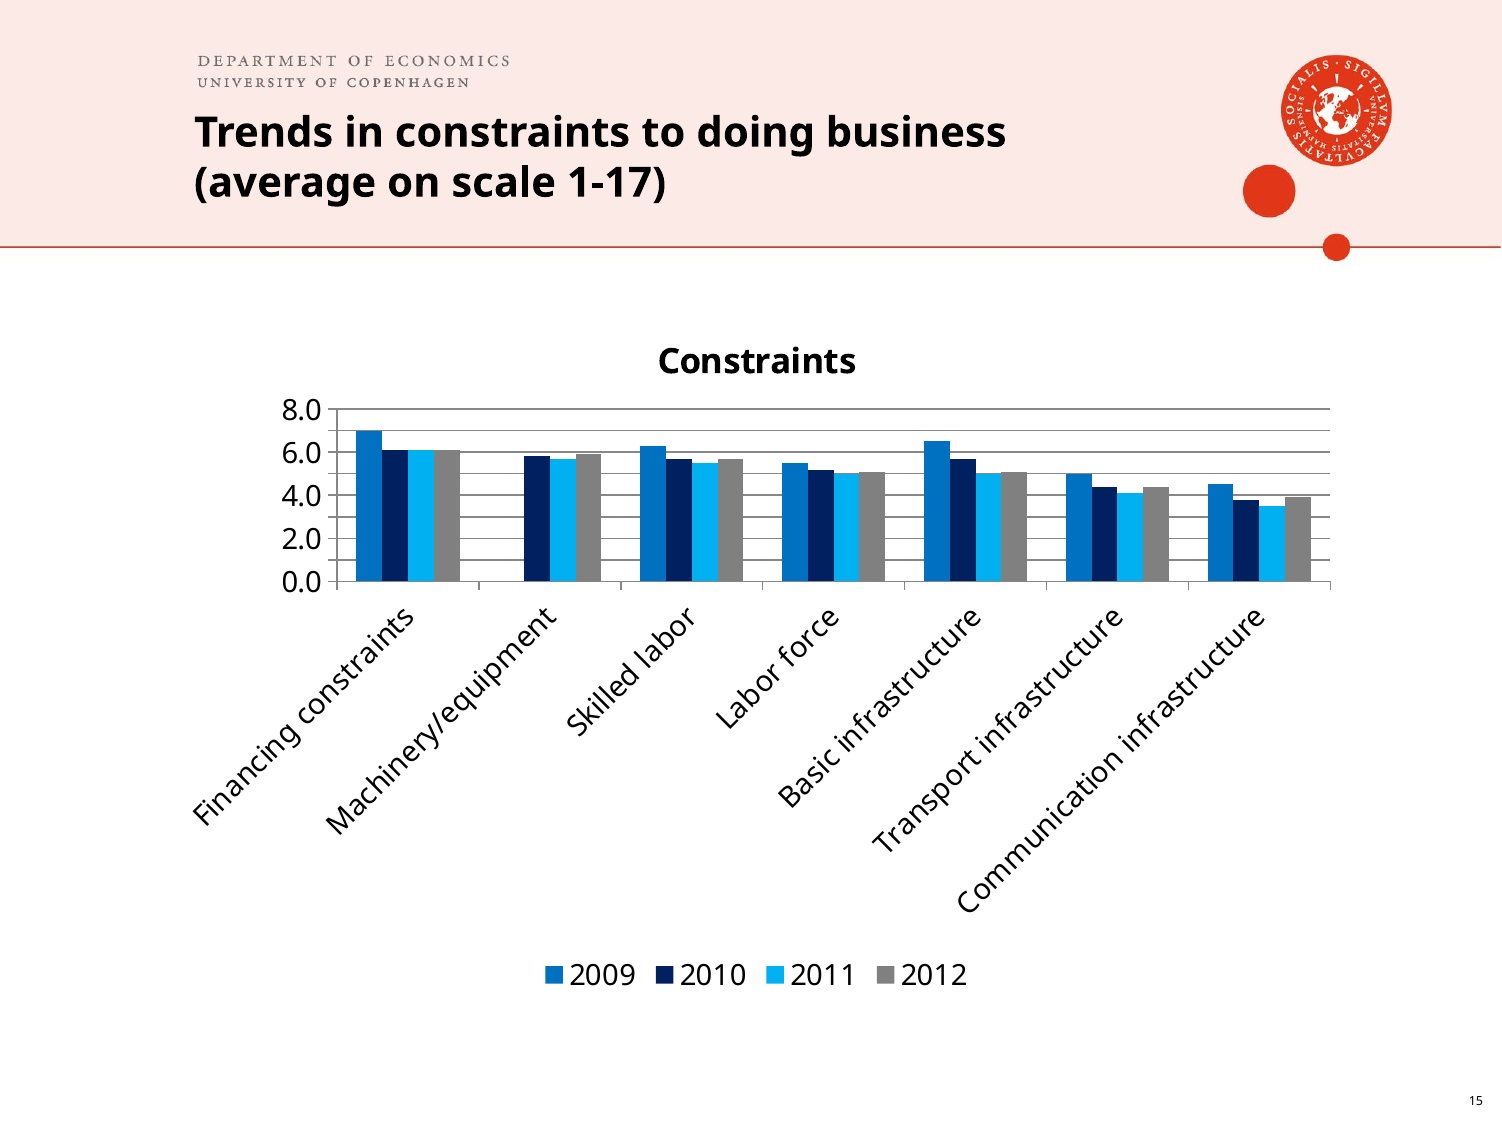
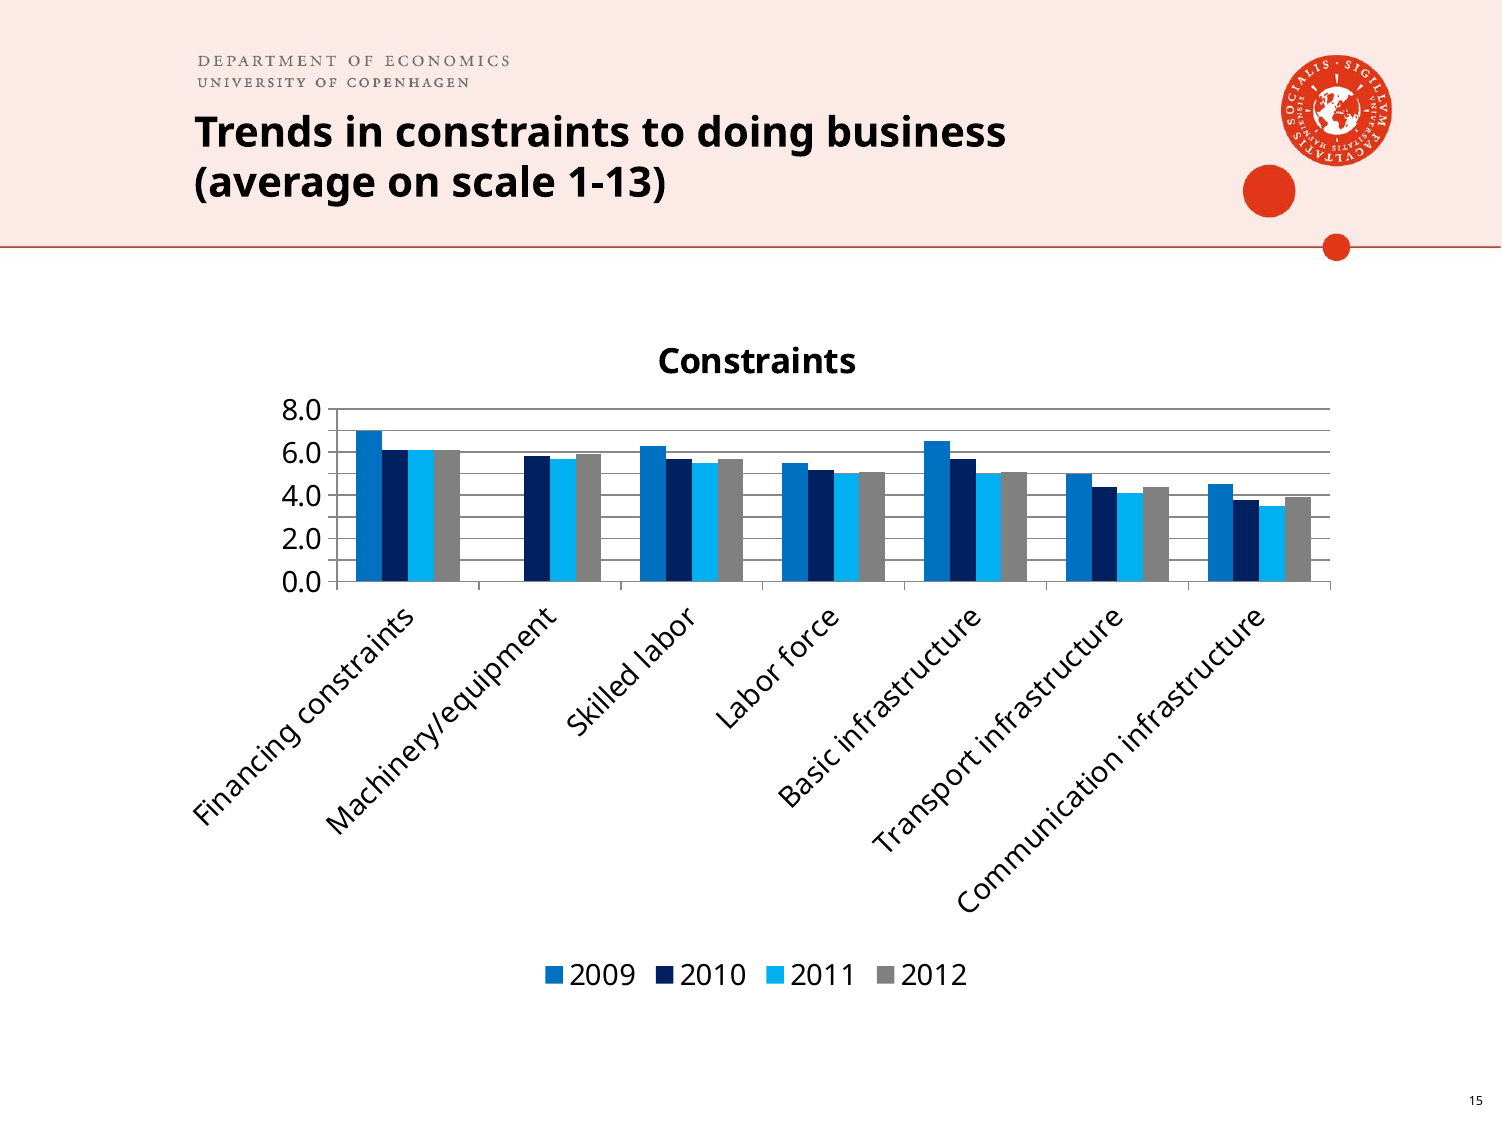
1-17: 1-17 -> 1-13 (617, 183)
